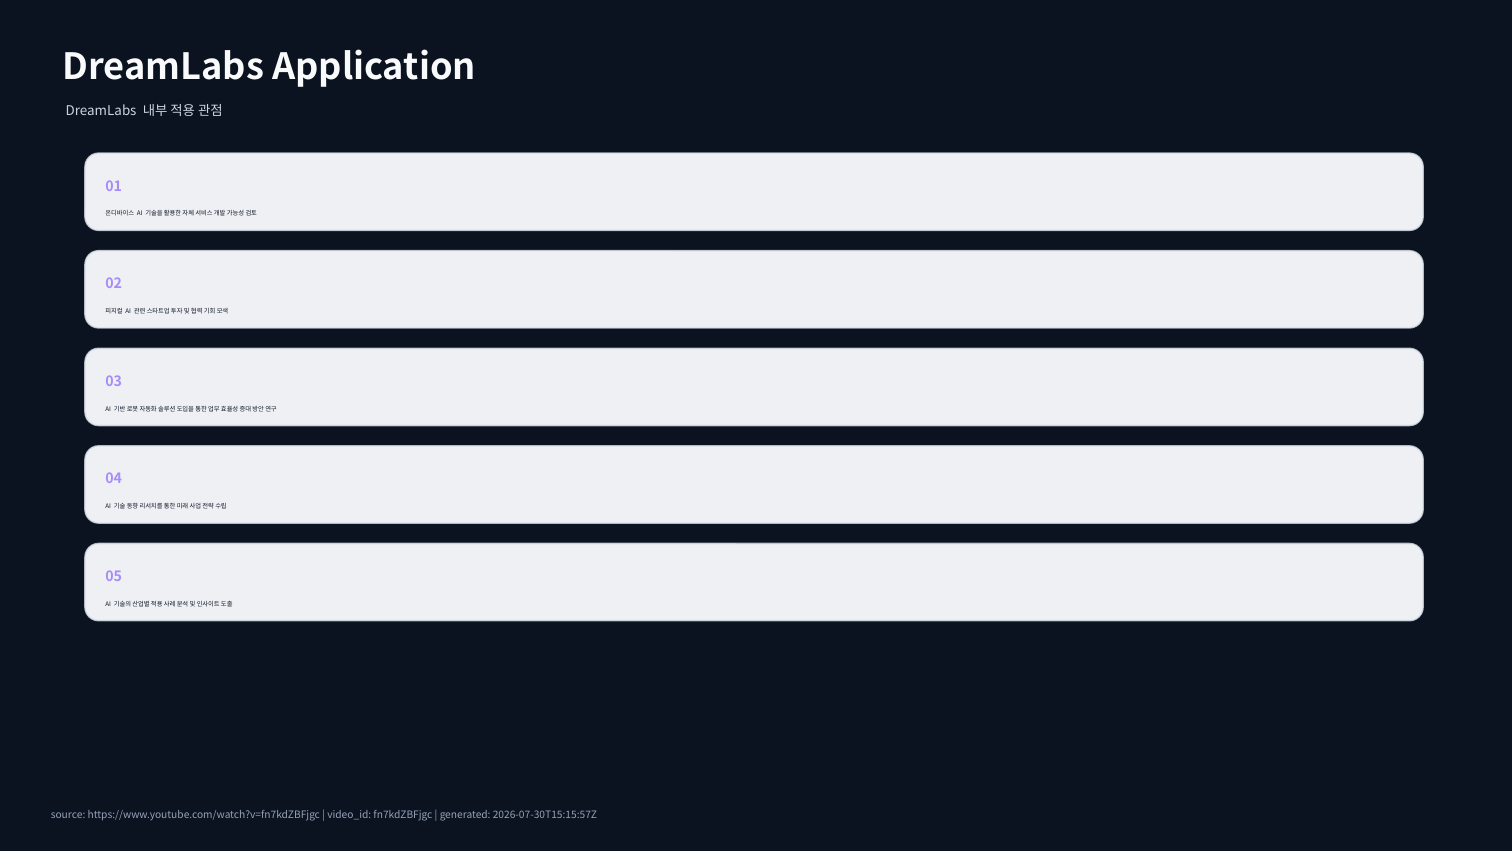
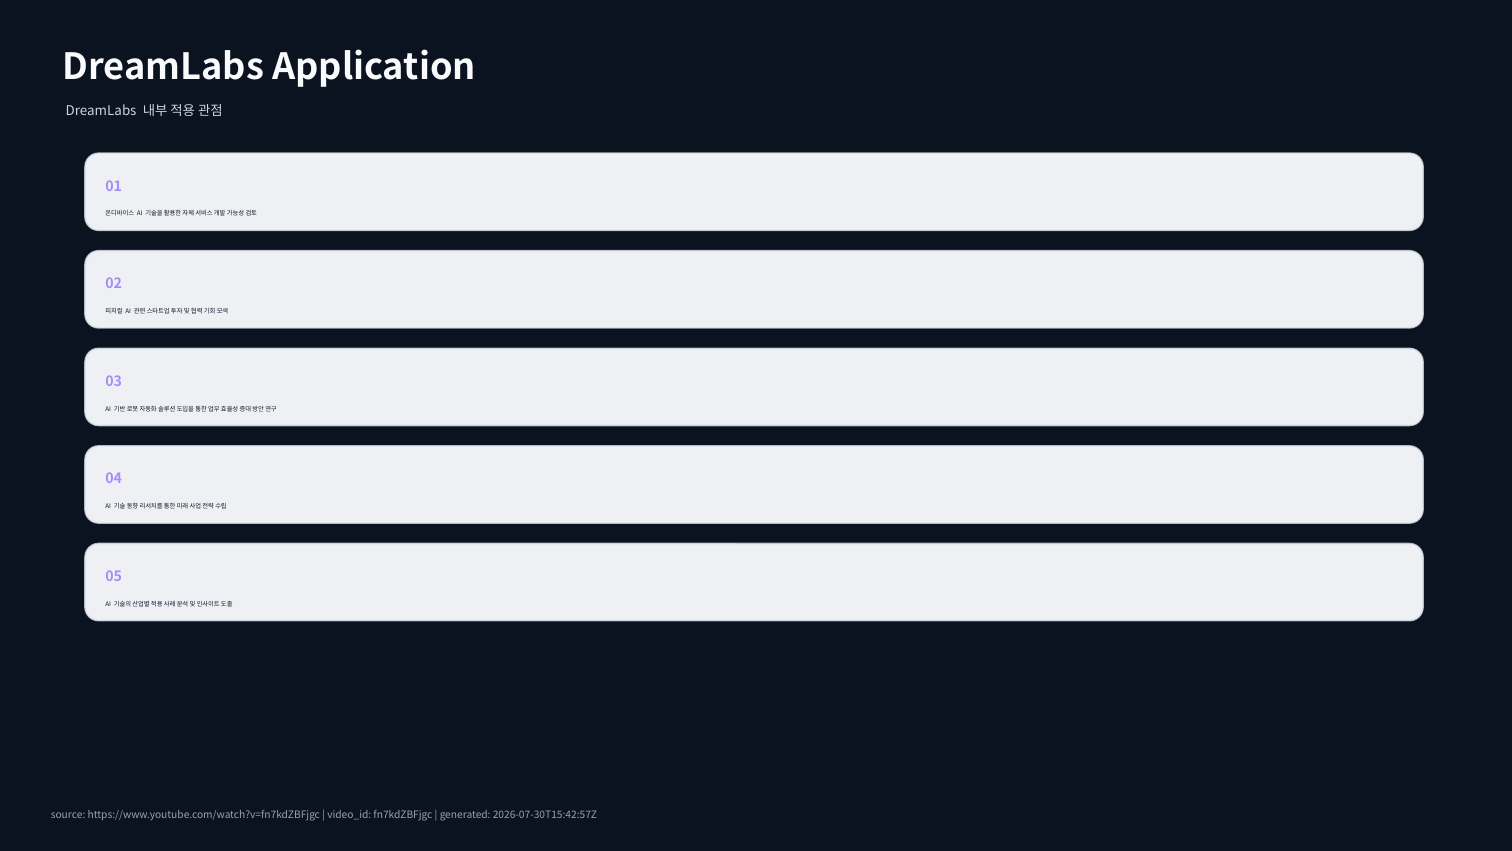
2026-07-30T15:15:57Z: 2026-07-30T15:15:57Z -> 2026-07-30T15:42:57Z (545, 814)
